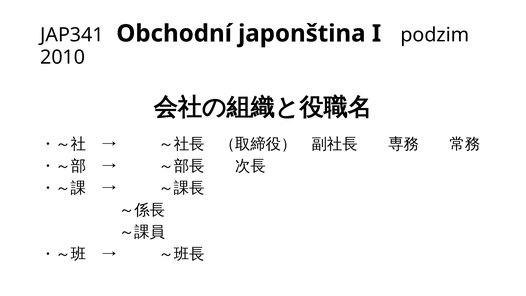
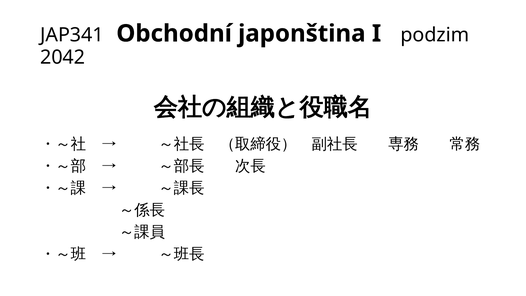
2010: 2010 -> 2042 (63, 57)
